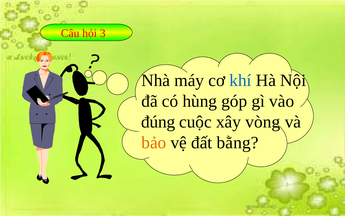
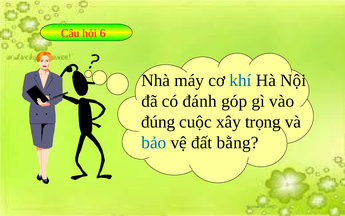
3: 3 -> 6 (103, 33)
hùng: hùng -> đánh (200, 101)
vòng: vòng -> trọng (263, 122)
bảo colour: orange -> blue (154, 142)
